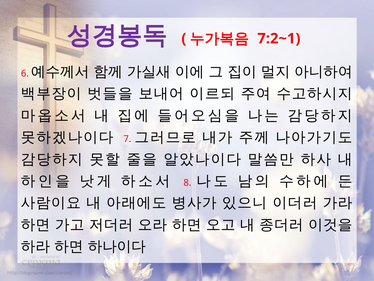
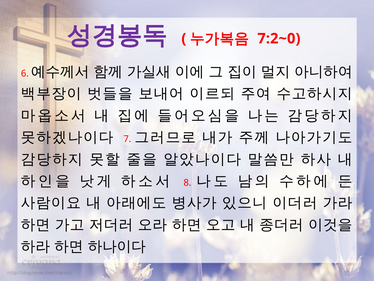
7:2~1: 7:2~1 -> 7:2~0 (279, 39)
